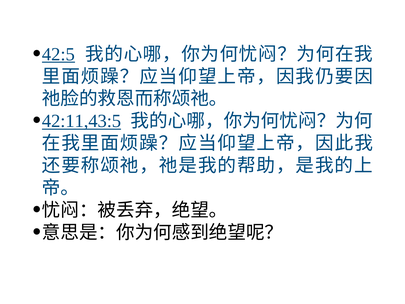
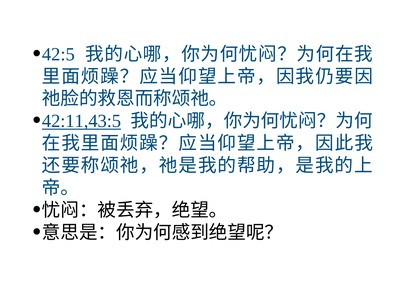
42:5 underline: present -> none (58, 54)
